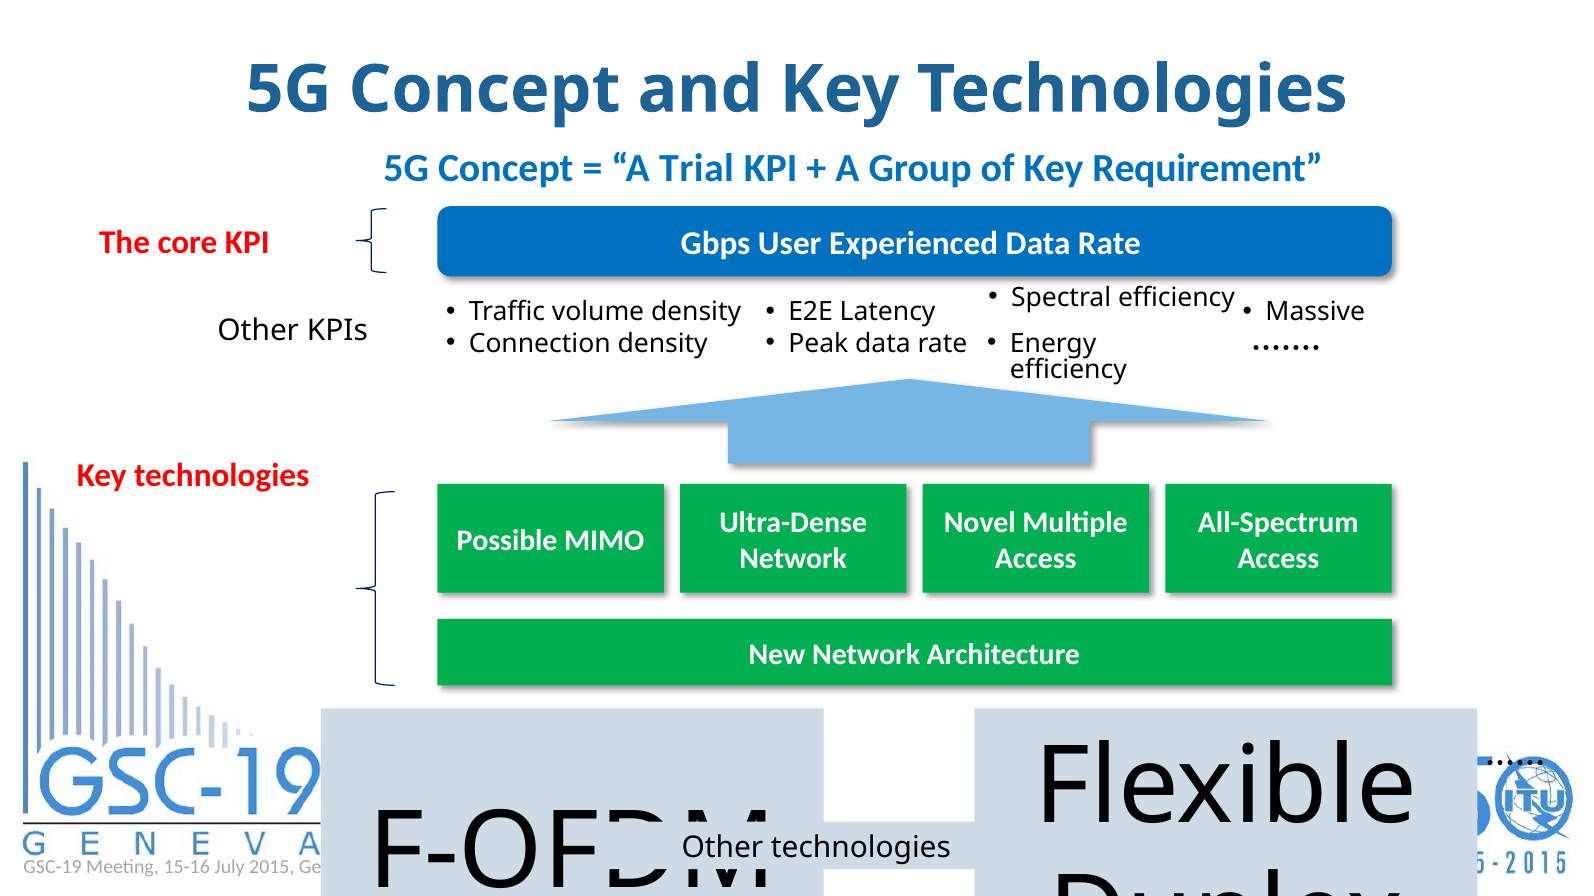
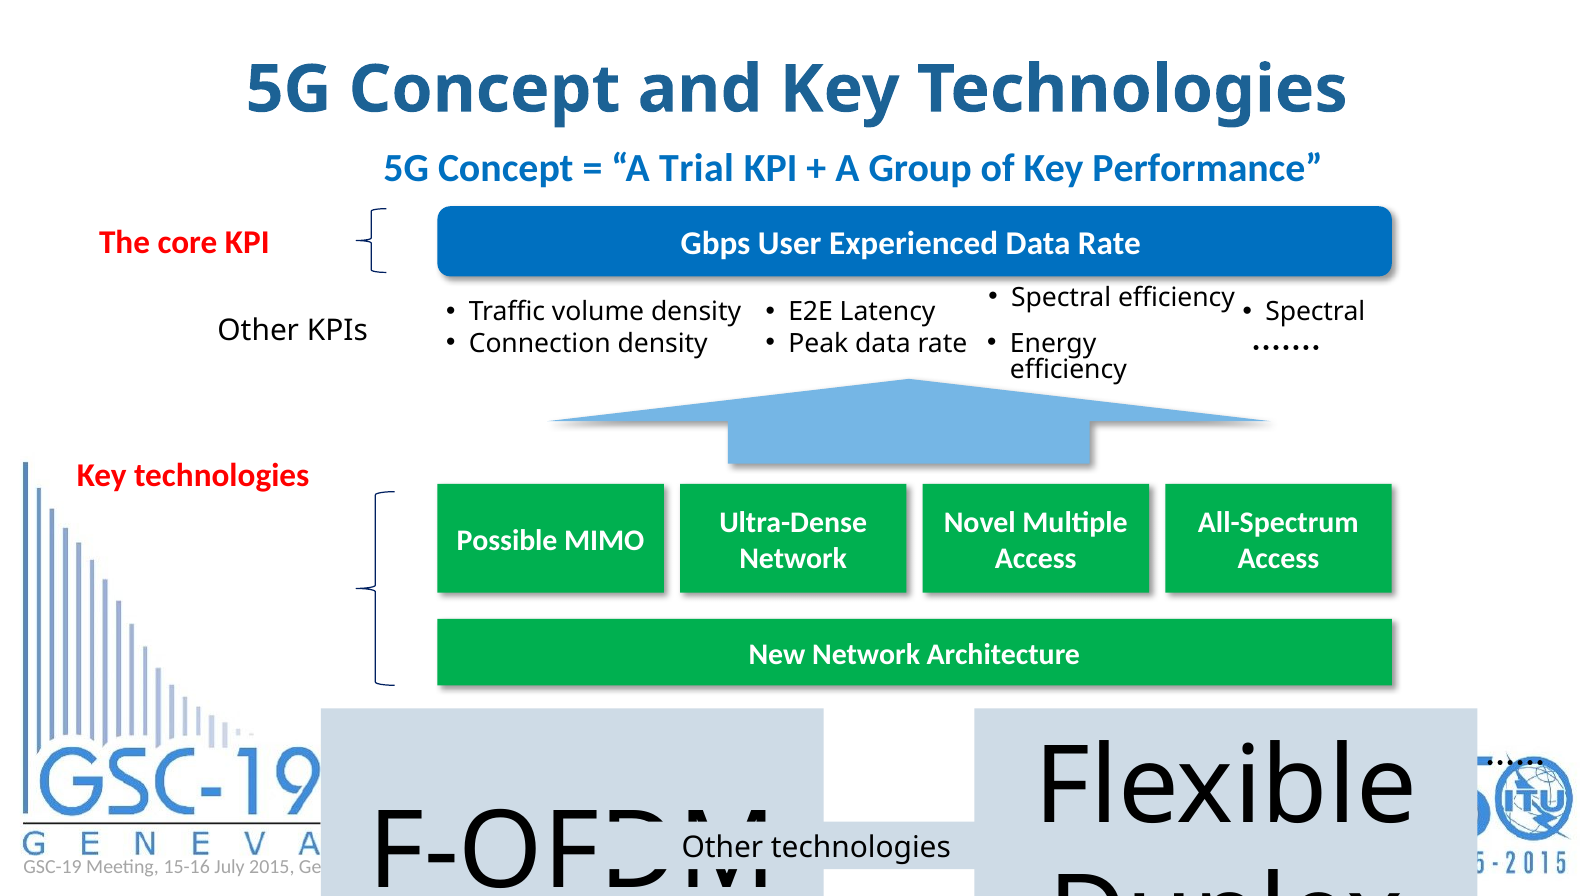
Requirement: Requirement -> Performance (1208, 169)
Massive: Massive -> Spectral (1315, 312)
